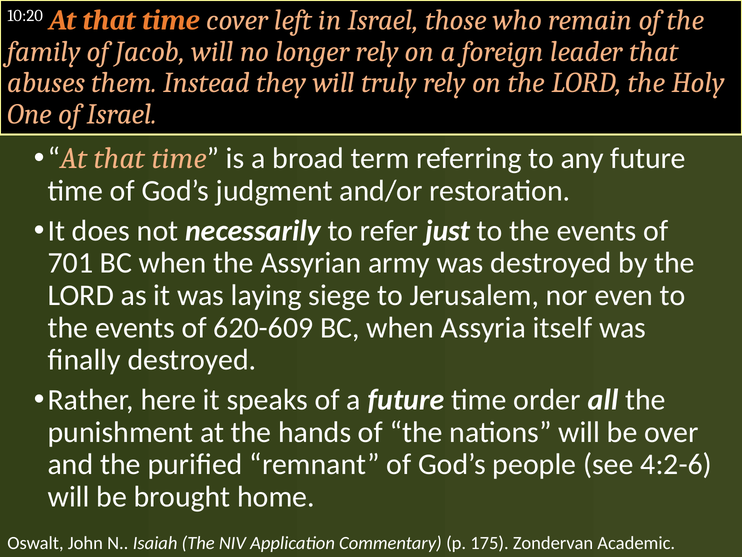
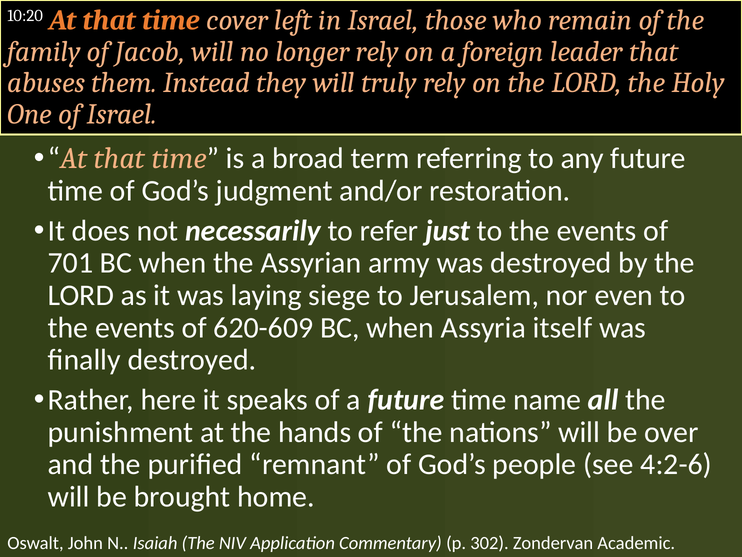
order: order -> name (547, 400)
175: 175 -> 302 (490, 543)
